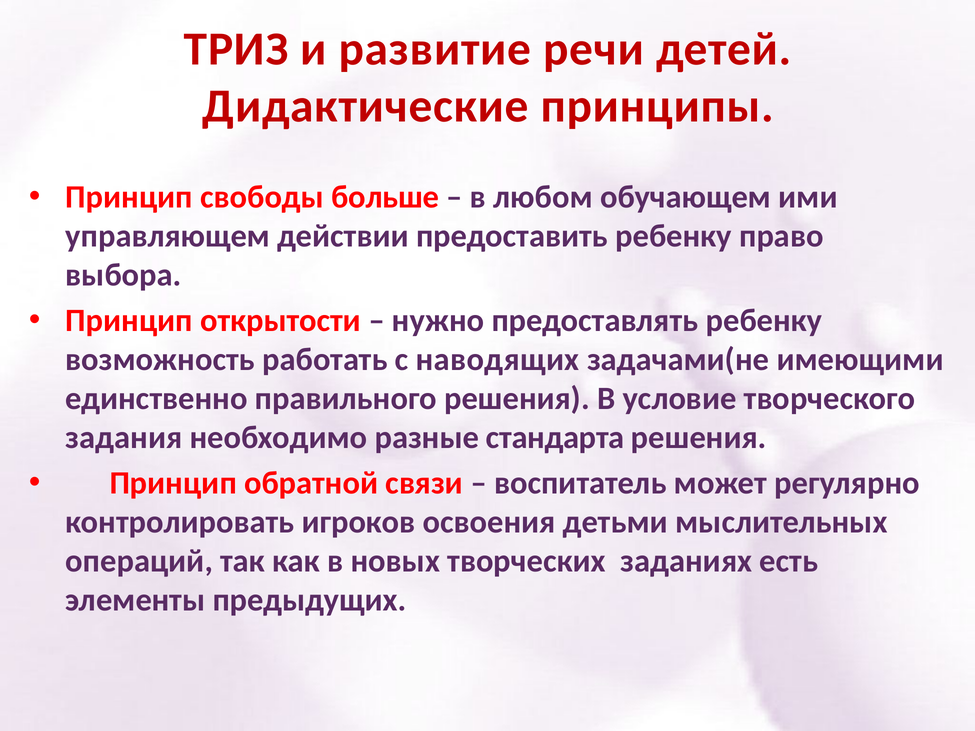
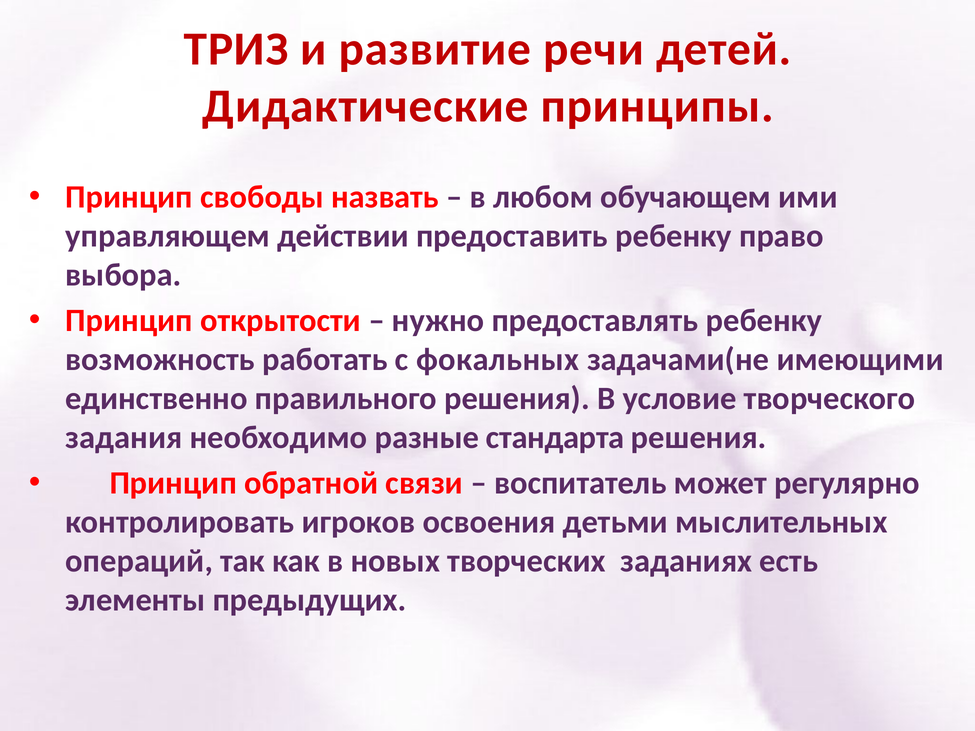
больше: больше -> назвать (385, 197)
наводящих: наводящих -> фокальных (498, 360)
